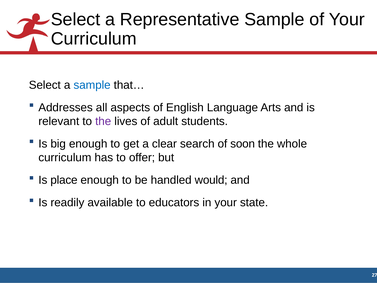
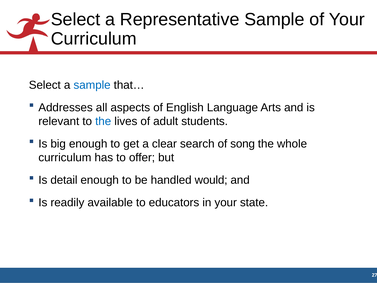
the colour: purple -> blue (103, 121)
soon: soon -> song (243, 144)
place: place -> detail (64, 180)
